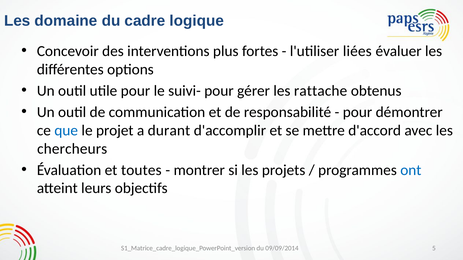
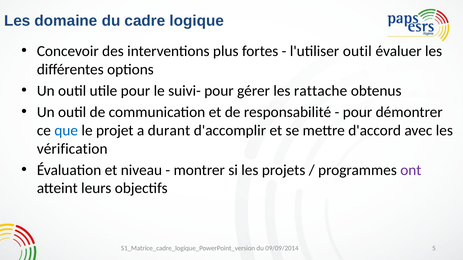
l'utiliser liées: liées -> outil (357, 51)
chercheurs: chercheurs -> vérification (72, 149)
toutes: toutes -> niveau (141, 170)
ont colour: blue -> purple (411, 170)
